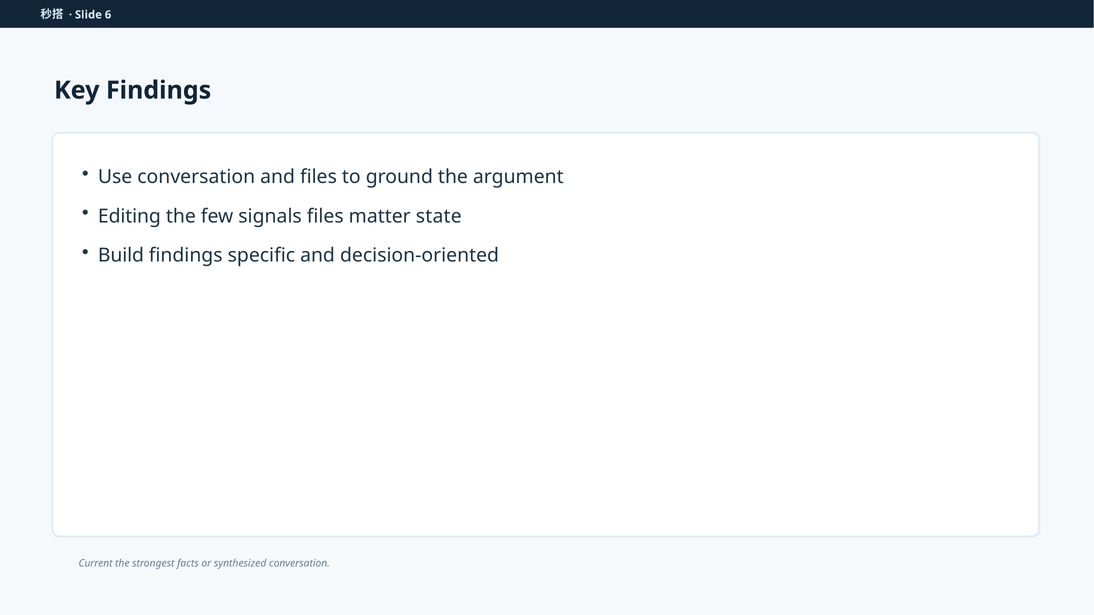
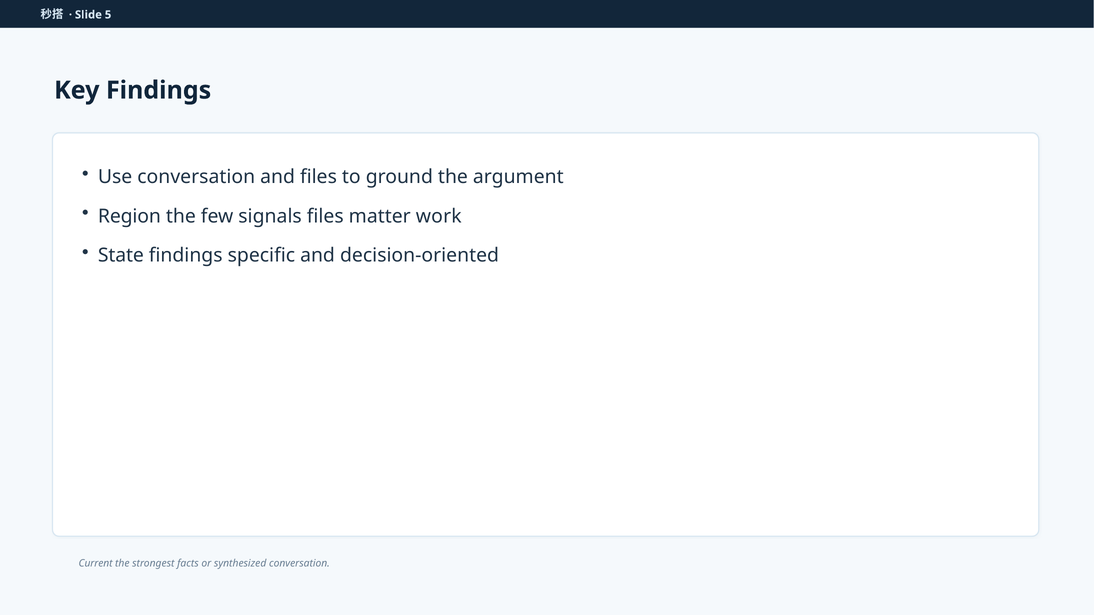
6: 6 -> 5 (108, 15)
Editing: Editing -> Region (129, 216)
state: state -> work (439, 216)
Build: Build -> State (121, 255)
